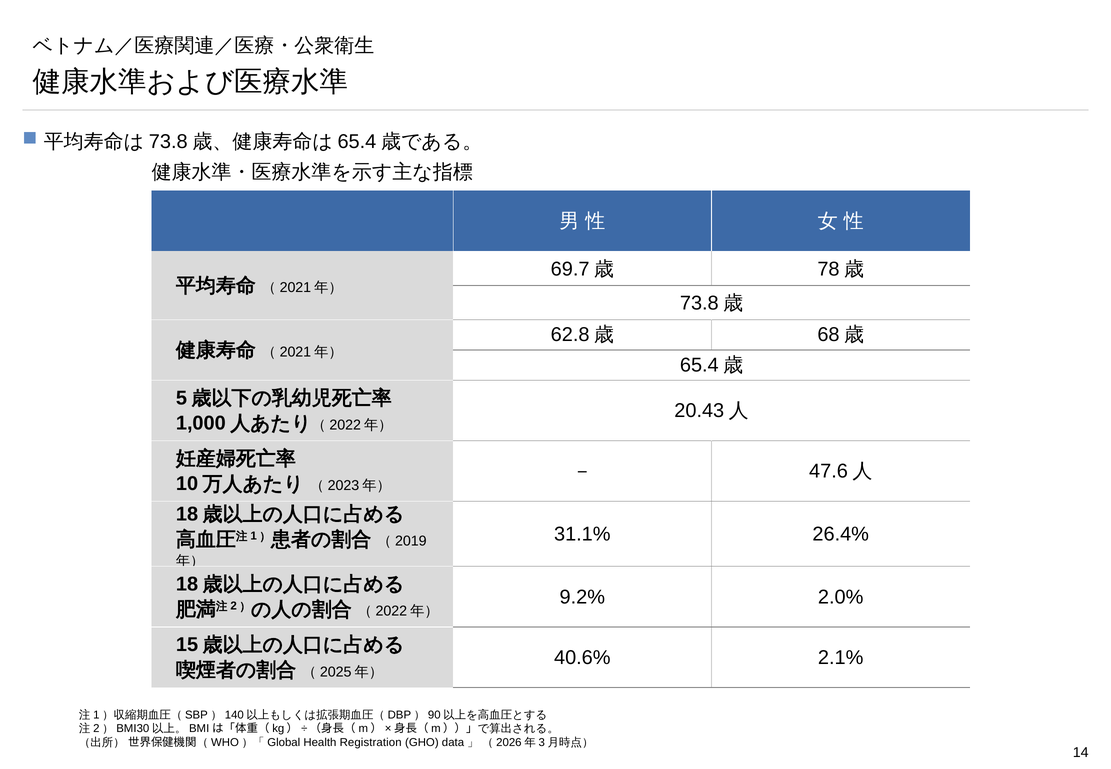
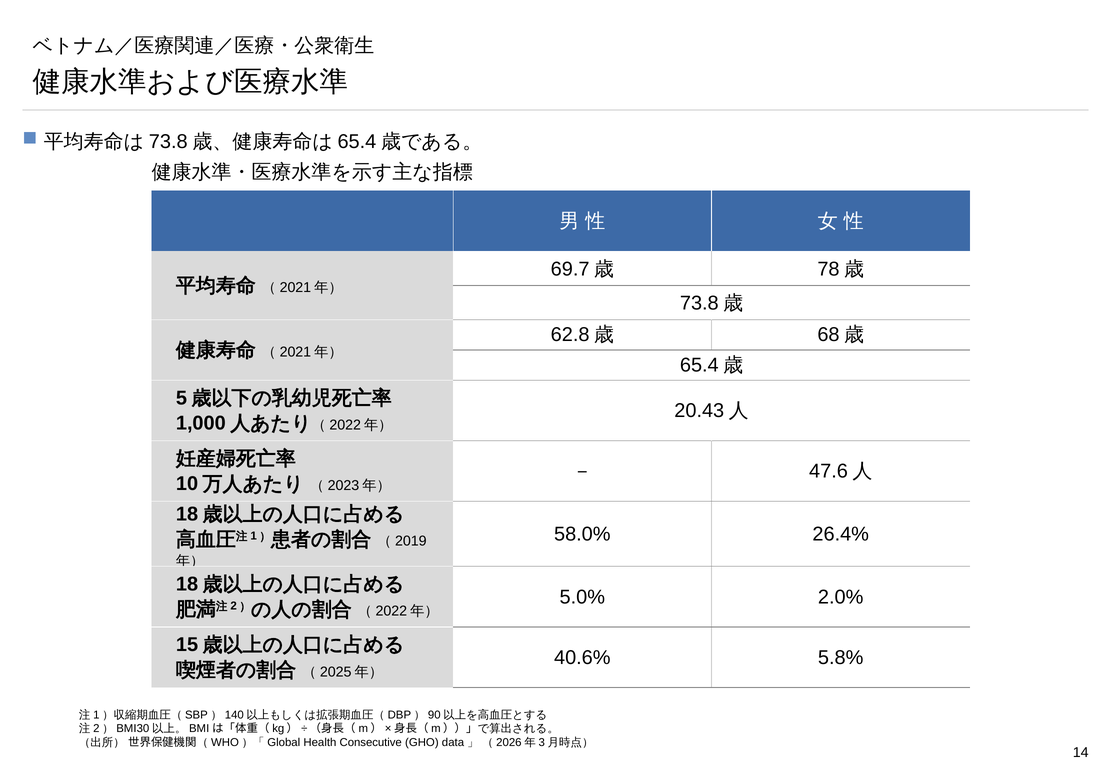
31.1%: 31.1% -> 58.0% (582, 534)
9.2%: 9.2% -> 5.0% (582, 597)
2.1%: 2.1% -> 5.8% (841, 658)
Registration: Registration -> Consecutive (371, 742)
